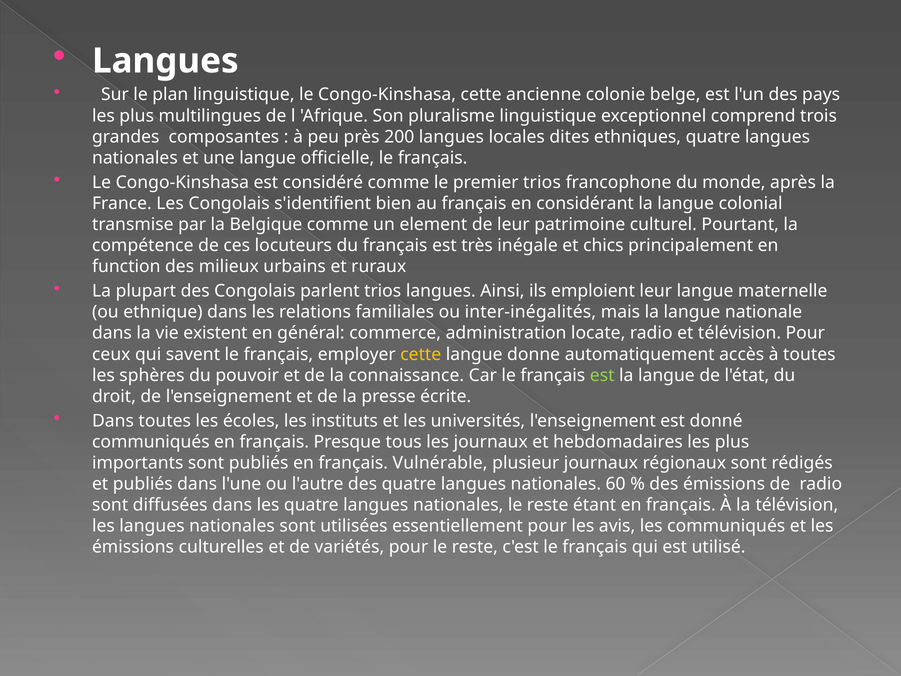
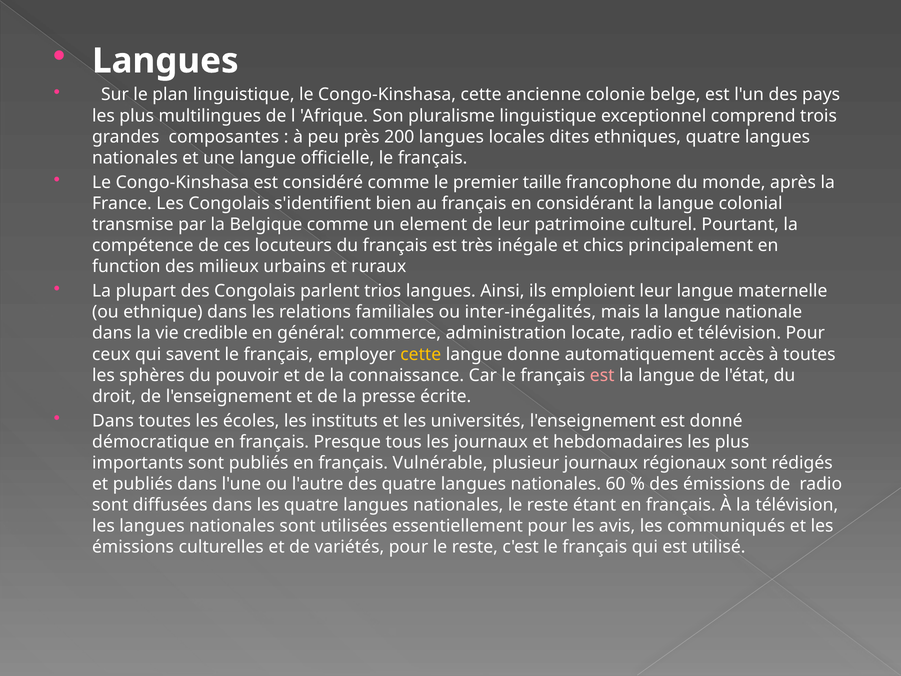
premier trios: trios -> taille (542, 182)
existent: existent -> credible (215, 333)
est colour: light green -> pink (602, 375)
communiqués: communiqués -> démocratique (151, 442)
